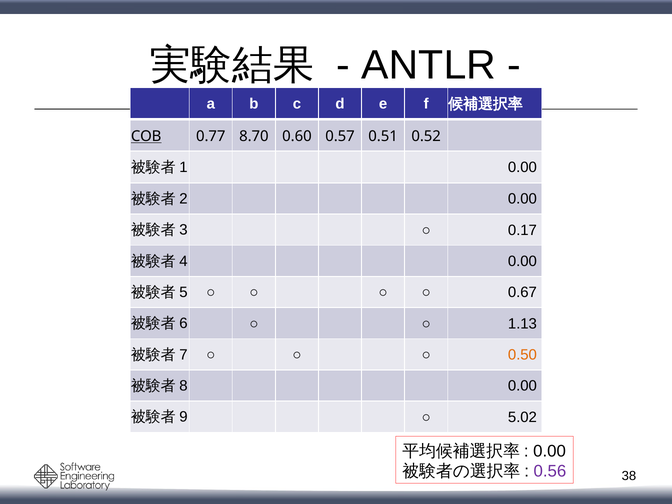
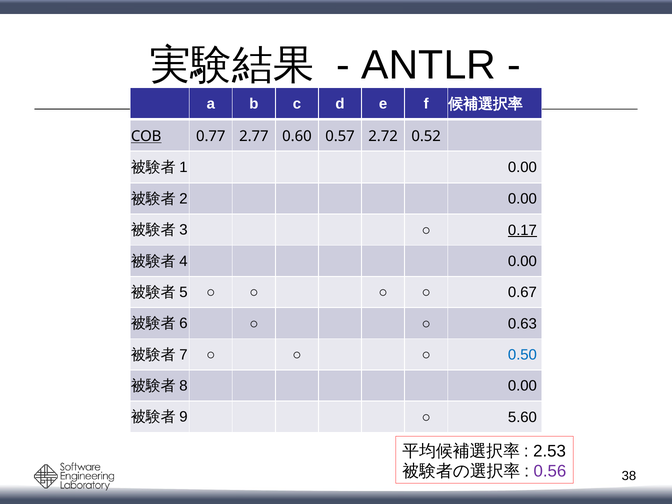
8.70: 8.70 -> 2.77 (254, 136)
0.51: 0.51 -> 2.72 (383, 136)
0.17 underline: none -> present (522, 230)
1.13: 1.13 -> 0.63 (522, 324)
0.50 colour: orange -> blue (522, 355)
5.02: 5.02 -> 5.60 (522, 417)
0.00: 0.00 -> 2.53 (550, 451)
